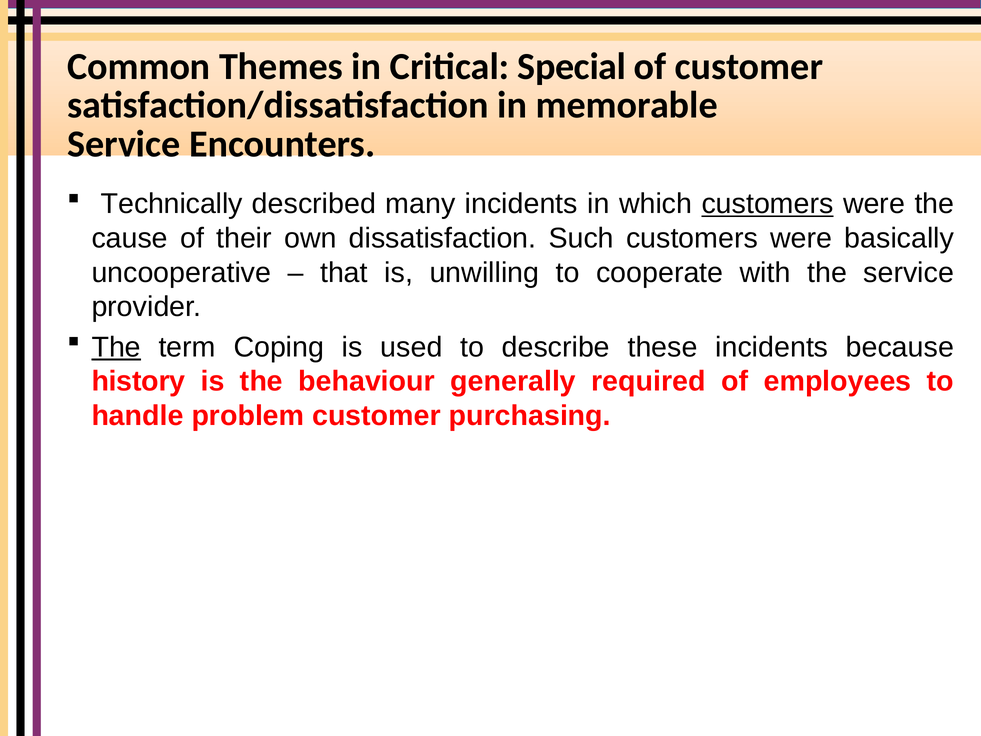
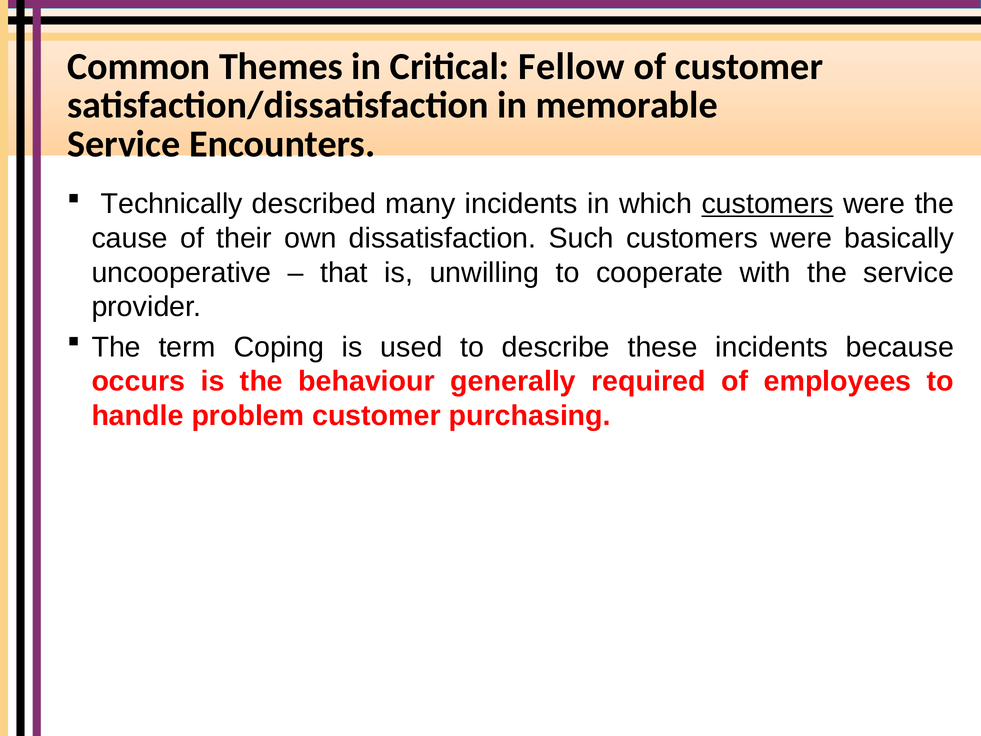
Special: Special -> Fellow (571, 66)
The underline: present -> none (116, 347)
history: history -> occurs (138, 381)
